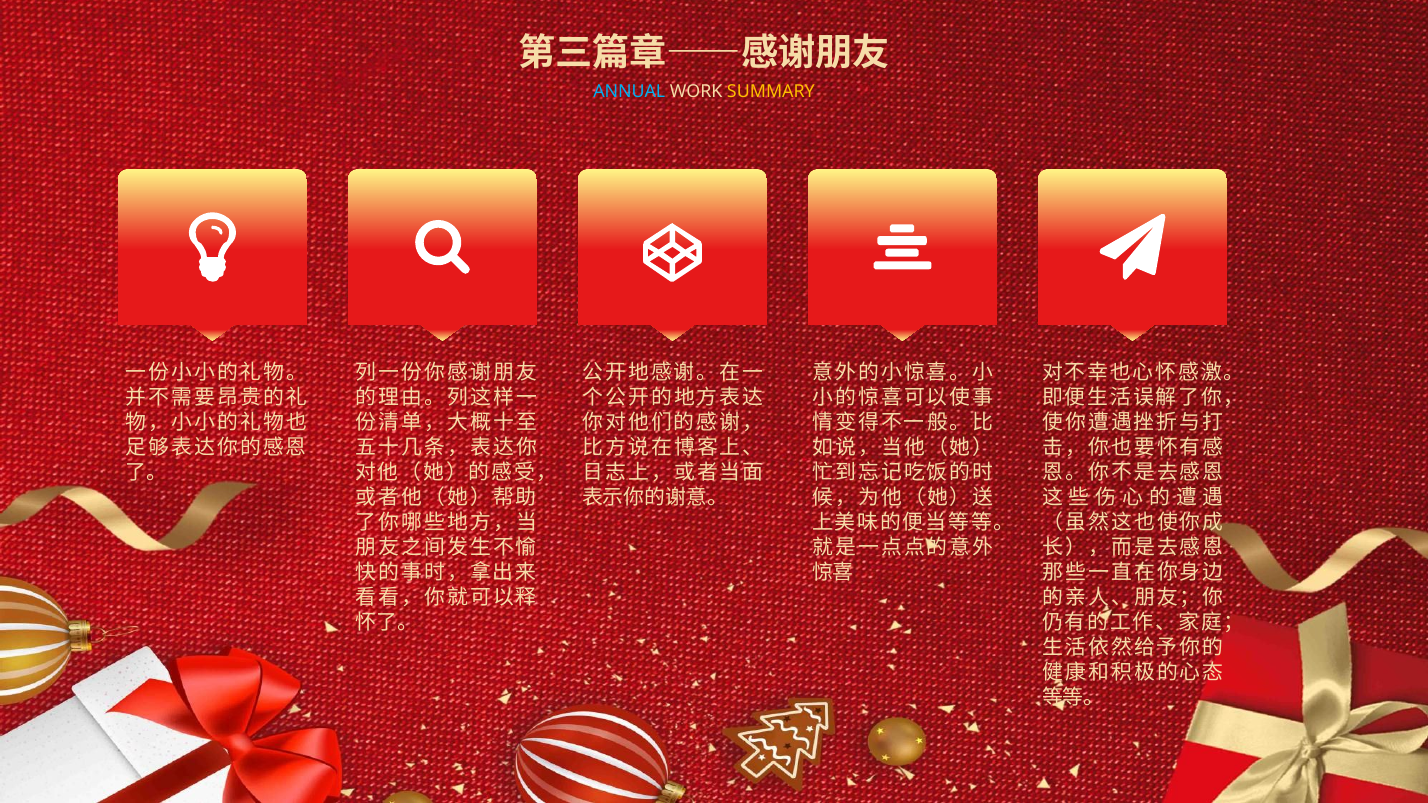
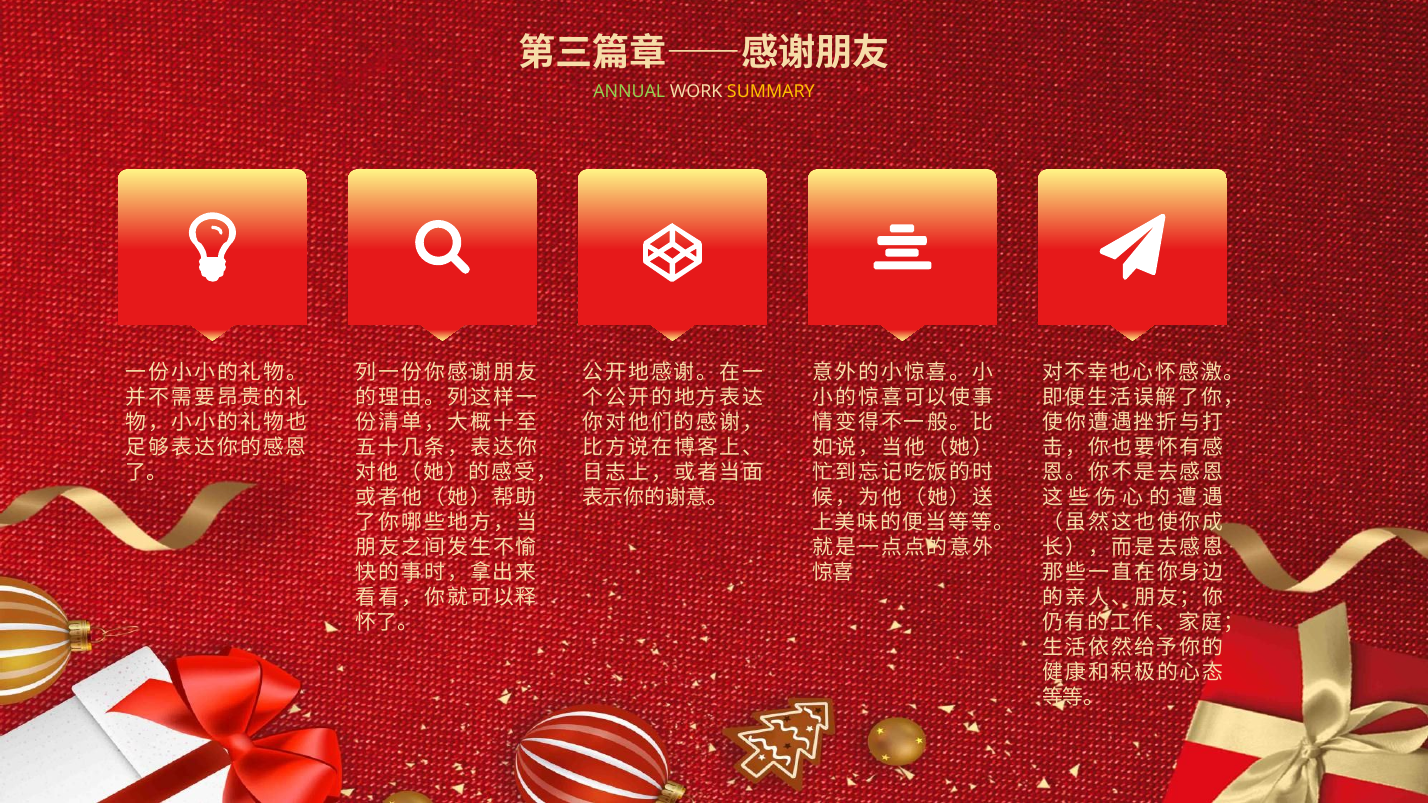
ANNUAL colour: light blue -> light green (629, 91)
